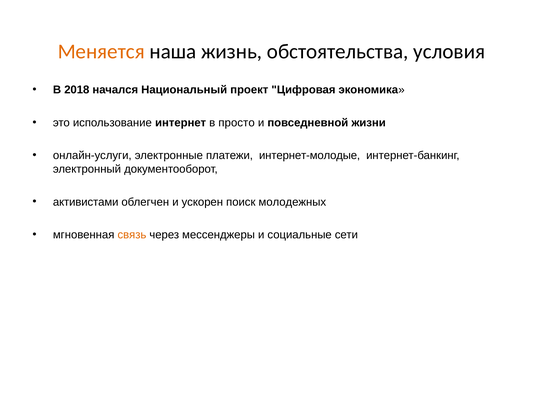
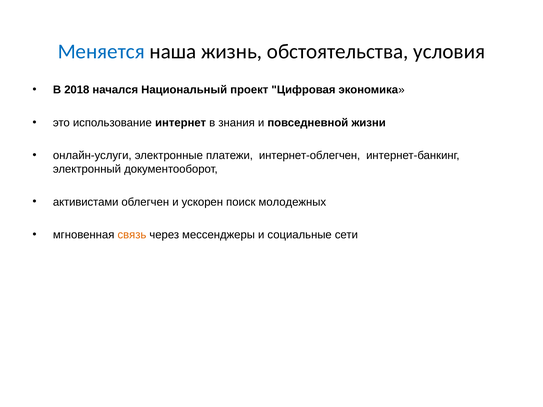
Меняется colour: orange -> blue (101, 52)
просто: просто -> знания (237, 123)
интернет-молодые: интернет-молодые -> интернет-облегчен (310, 156)
